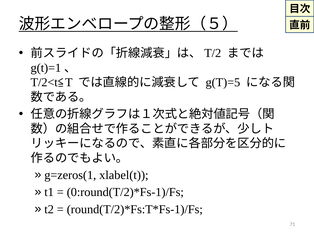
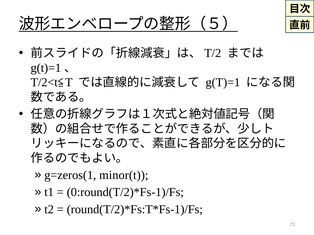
g(T)=5: g(T)=5 -> g(T)=1 (223, 83)
xlabel(t: xlabel(t -> minor(t (124, 176)
